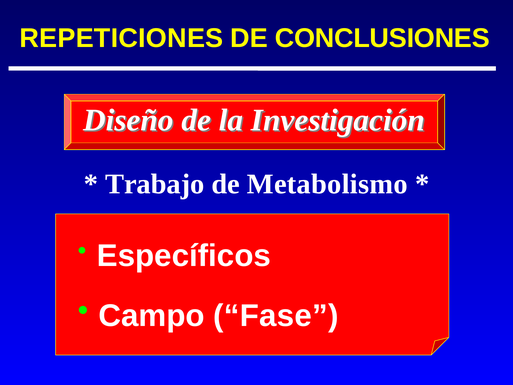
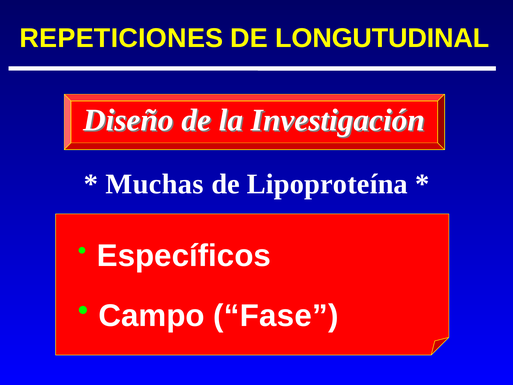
CONCLUSIONES: CONCLUSIONES -> LONGUTUDINAL (382, 38)
Trabajo: Trabajo -> Muchas (155, 184)
Metabolismo: Metabolismo -> Lipoproteína (327, 184)
